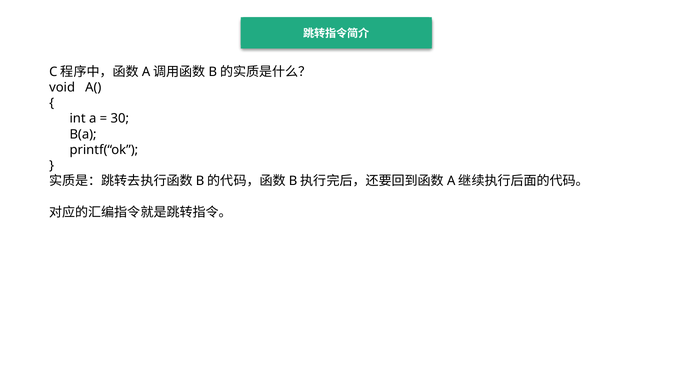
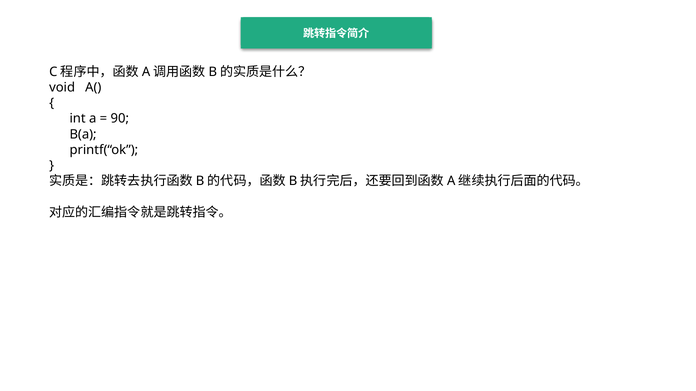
30: 30 -> 90 (120, 119)
